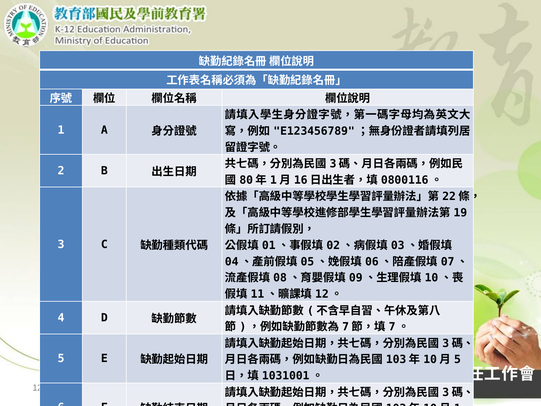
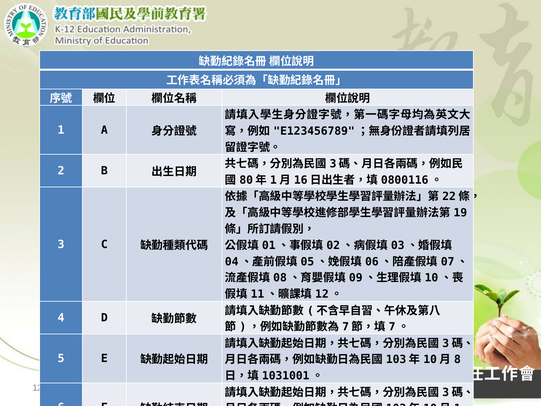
5: 5 -> 8 (457, 359)
